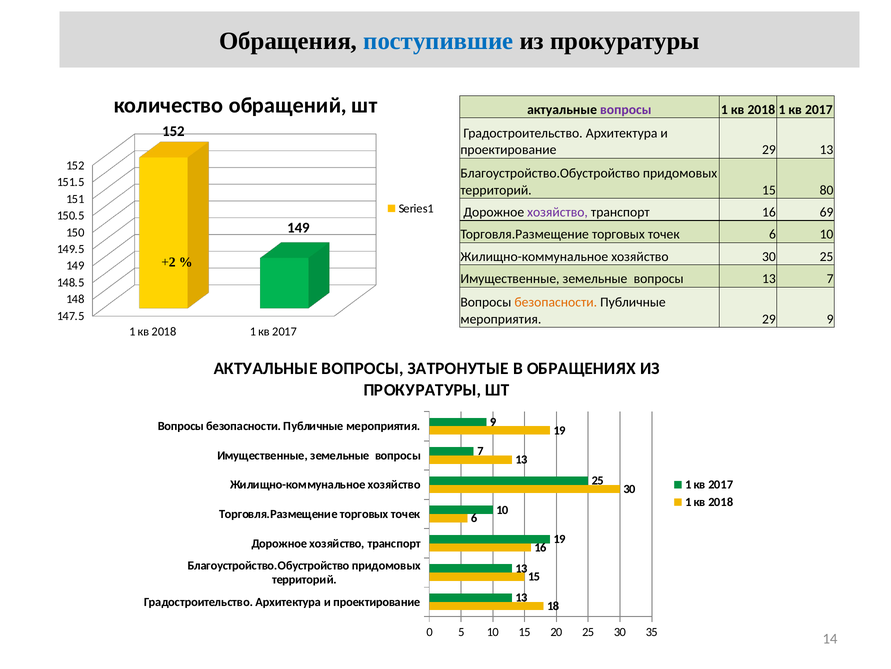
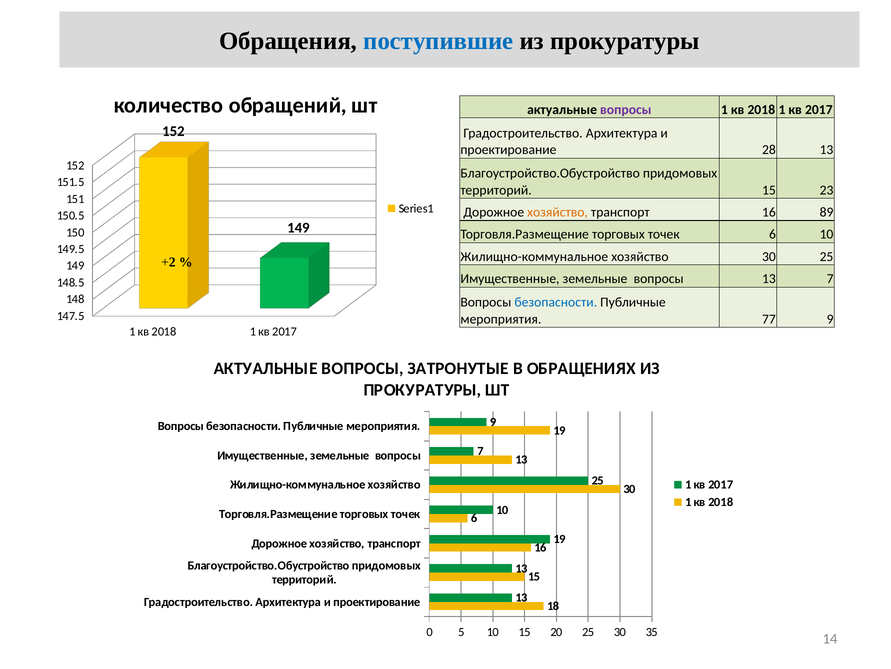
проектирование 29: 29 -> 28 (769, 150)
80: 80 -> 23 (827, 190)
хозяйство colour: purple -> orange (558, 212)
69: 69 -> 89 (827, 212)
безопасности colour: orange -> blue (556, 302)
мероприятия 29: 29 -> 77 (769, 319)
